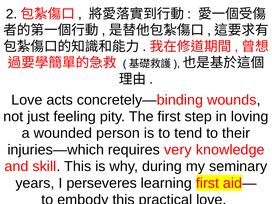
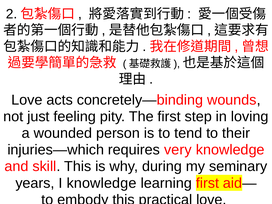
I perseveres: perseveres -> knowledge (102, 183)
